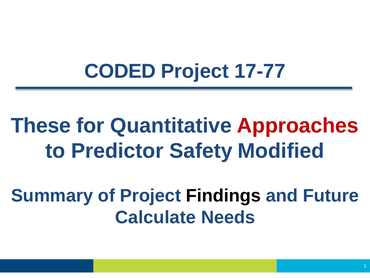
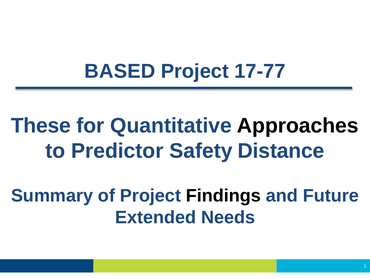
CODED: CODED -> BASED (120, 71)
Approaches colour: red -> black (298, 125)
Modified: Modified -> Distance (281, 151)
Calculate: Calculate -> Extended (156, 217)
